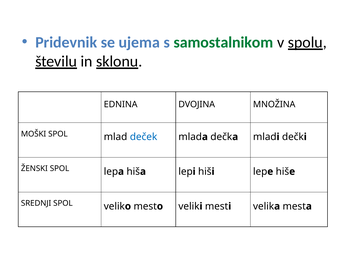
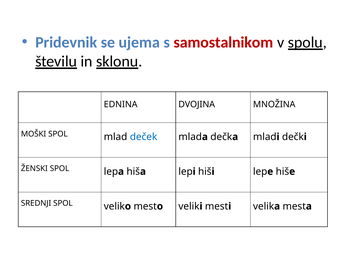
samostalnikom colour: green -> red (223, 42)
